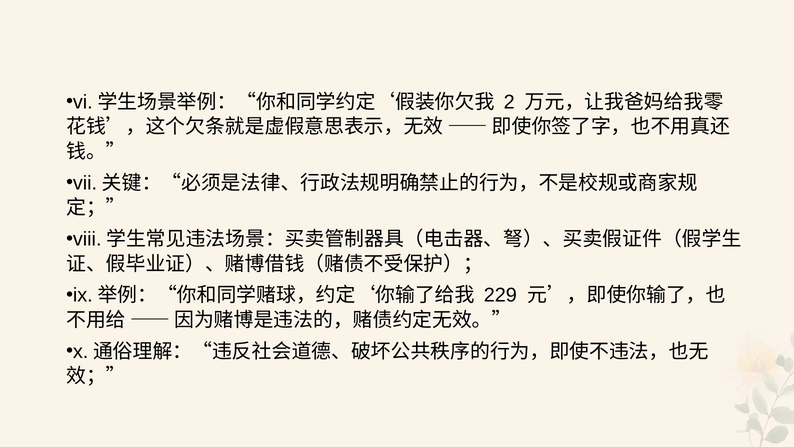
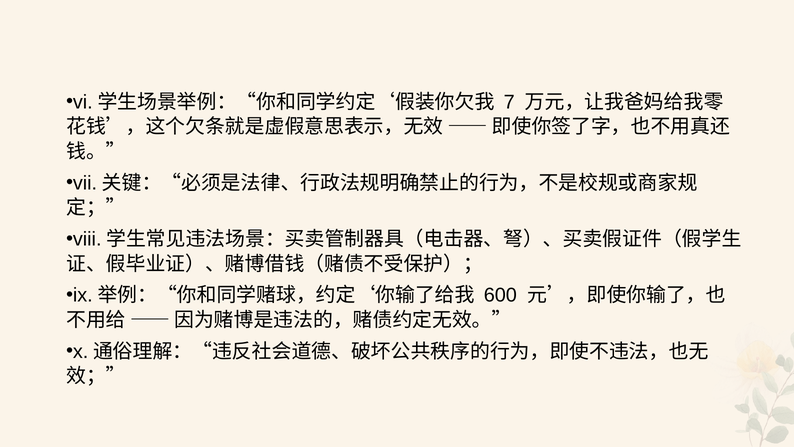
2: 2 -> 7 (509, 102)
229: 229 -> 600 (500, 295)
